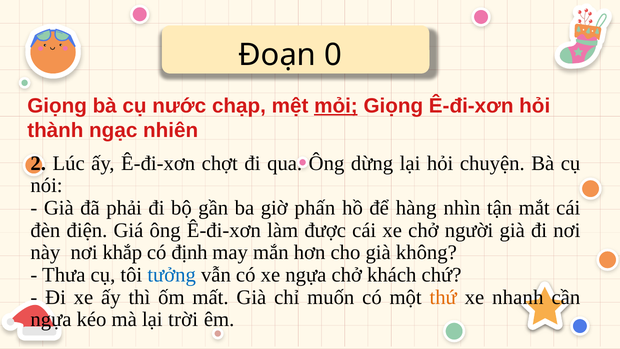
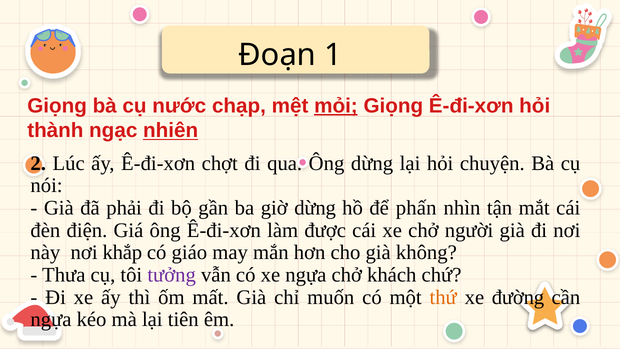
0: 0 -> 1 (333, 55)
nhiên underline: none -> present (171, 131)
giờ phấn: phấn -> dừng (315, 208)
hàng: hàng -> phấn (416, 208)
định: định -> giáo (189, 252)
tưởng colour: blue -> purple (172, 275)
nhanh: nhanh -> đường (518, 297)
trời: trời -> tiên (183, 319)
